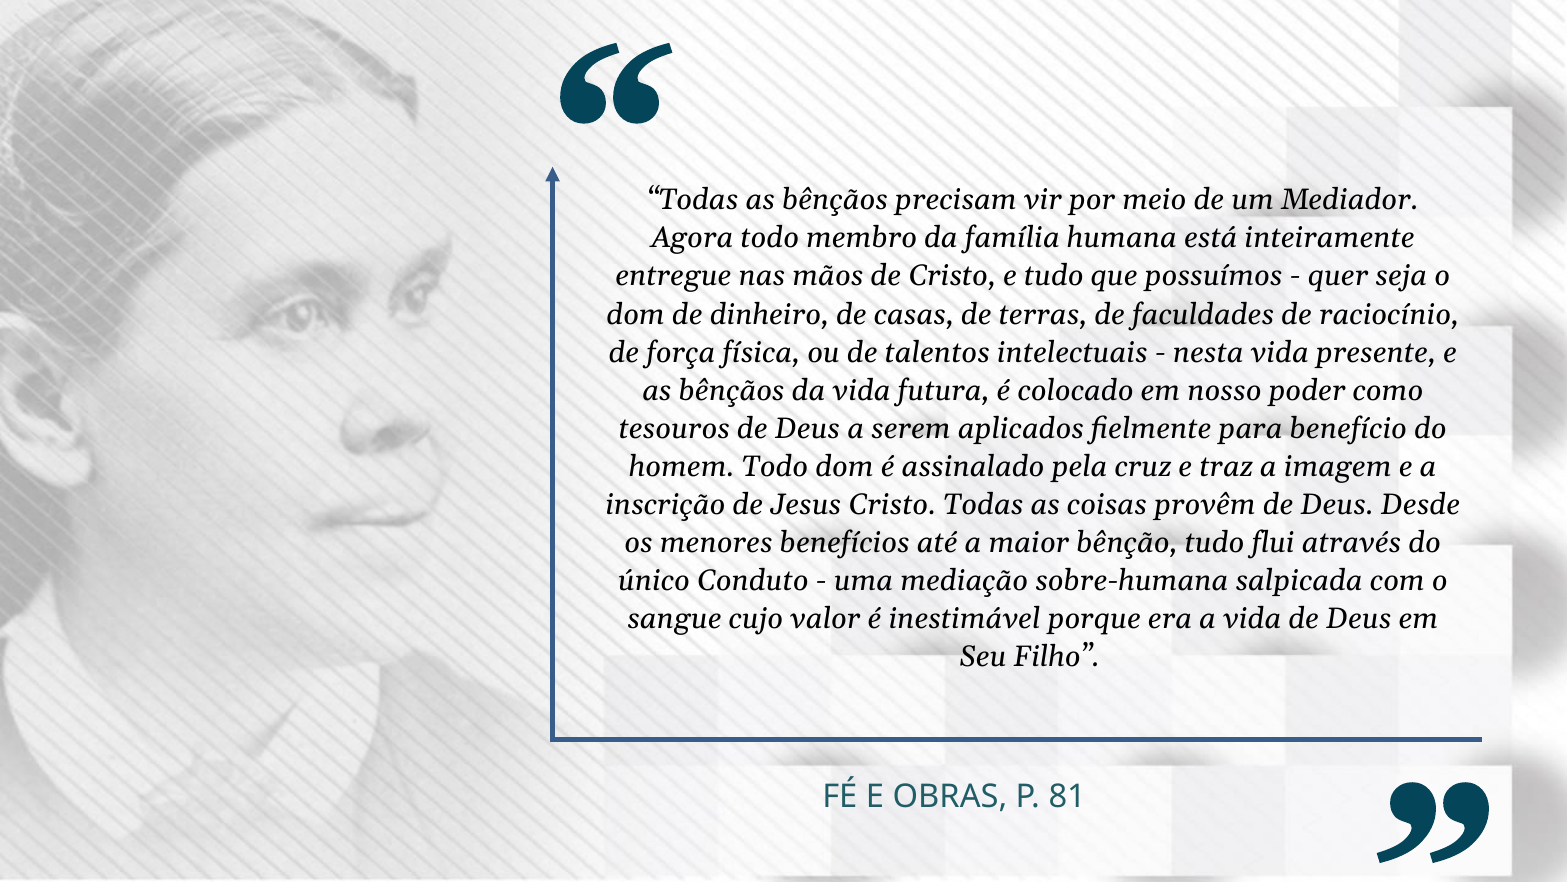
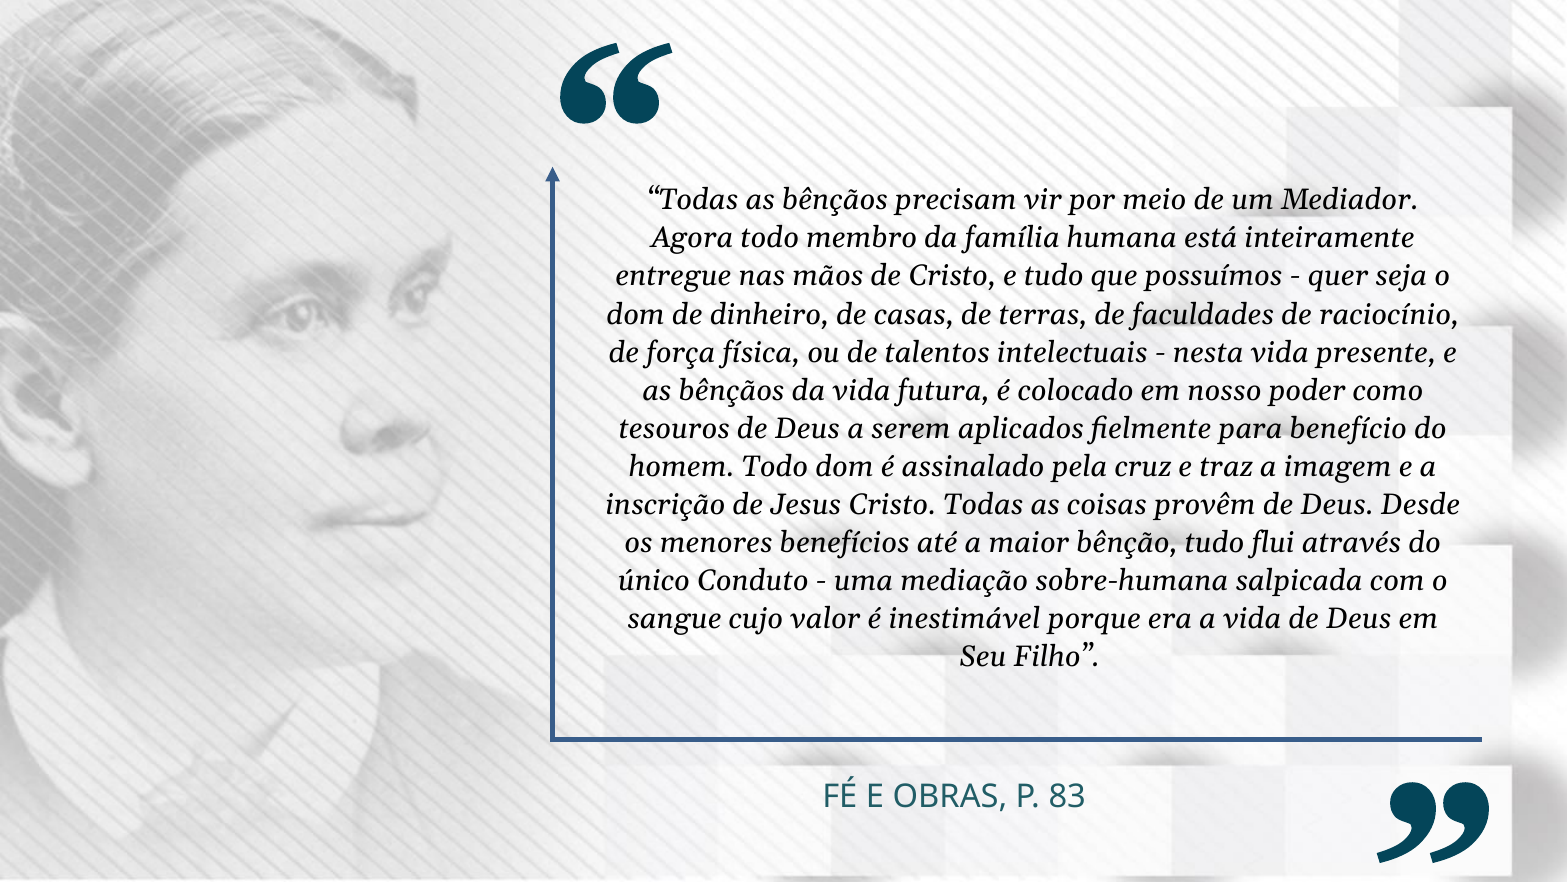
81: 81 -> 83 (1067, 797)
